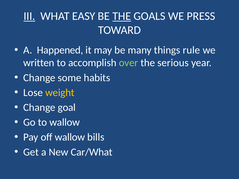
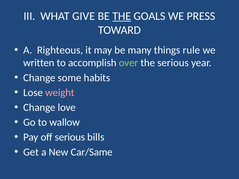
III underline: present -> none (29, 16)
EASY: EASY -> GIVE (84, 16)
Happened: Happened -> Righteous (60, 50)
weight colour: yellow -> pink (60, 93)
goal: goal -> love (67, 108)
off wallow: wallow -> serious (70, 137)
Car/What: Car/What -> Car/Same (92, 152)
